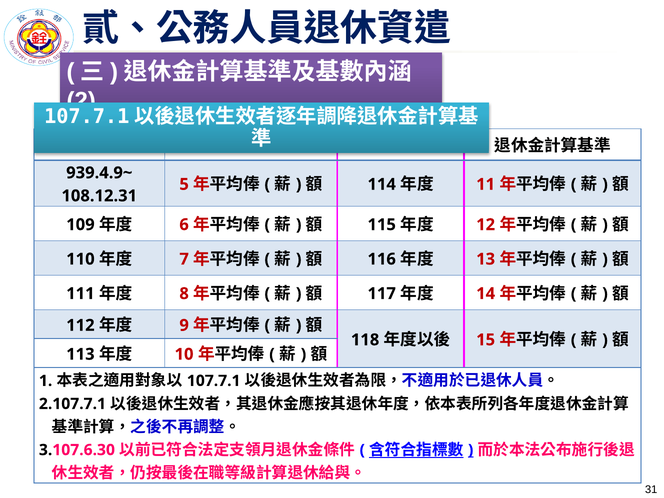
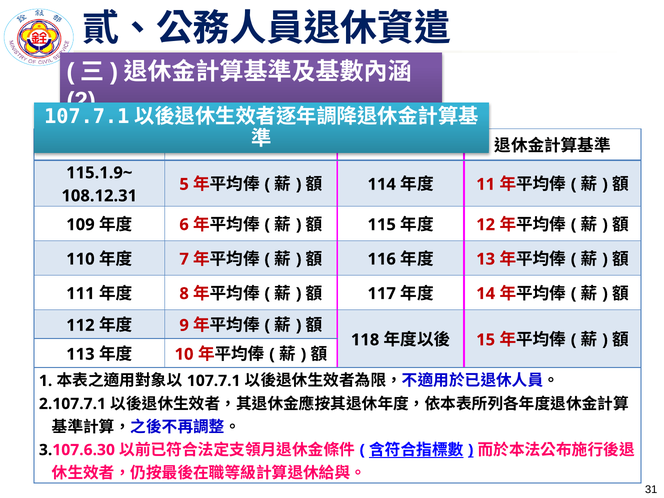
939.4.9~: 939.4.9~ -> 115.1.9~ (99, 173)
